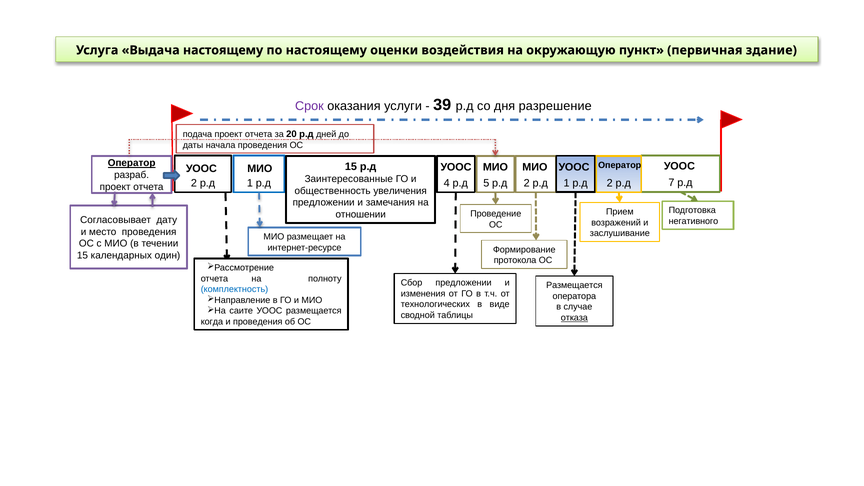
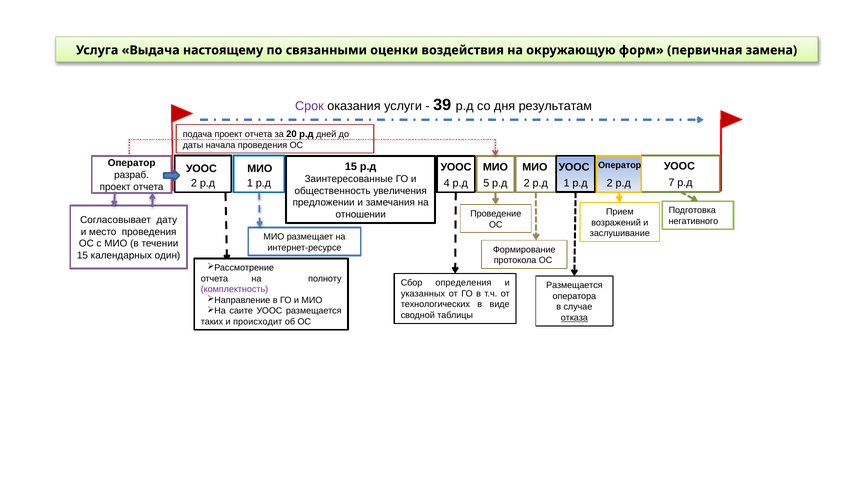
по настоящему: настоящему -> связанными (326, 50)
пункт: пункт -> форм (641, 50)
здание: здание -> замена (771, 50)
разрешение: разрешение -> результатам (555, 106)
Оператор underline: present -> none (132, 163)
Сбор предложении: предложении -> определения (463, 283)
комплектность colour: blue -> purple (234, 289)
изменения: изменения -> указанных (423, 294)
когда: когда -> таких (212, 322)
и проведения: проведения -> происходит (258, 322)
